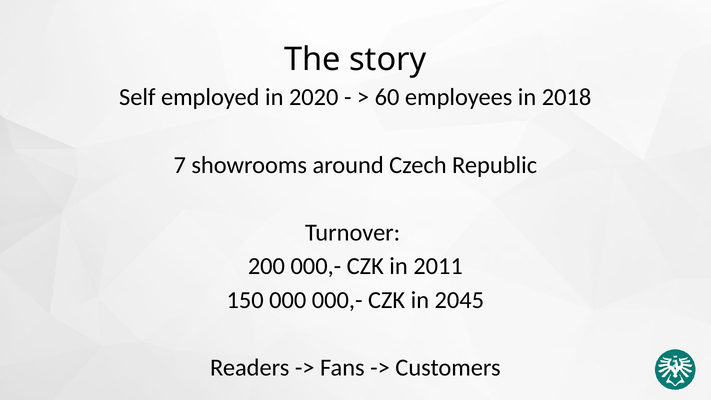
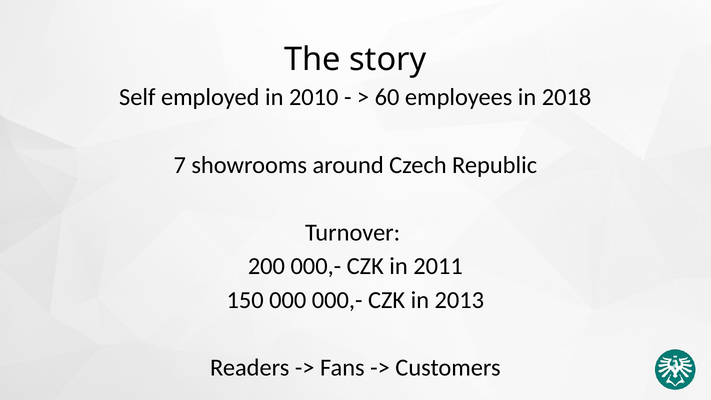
2020: 2020 -> 2010 (314, 97)
2045: 2045 -> 2013 (459, 300)
